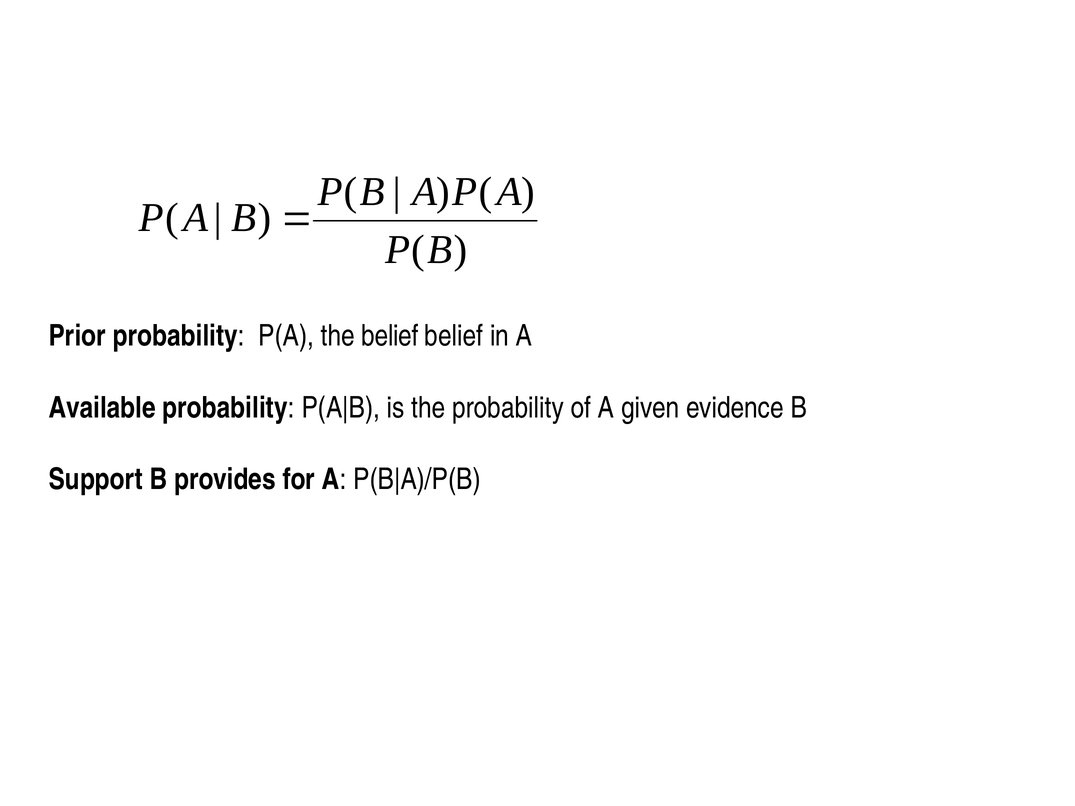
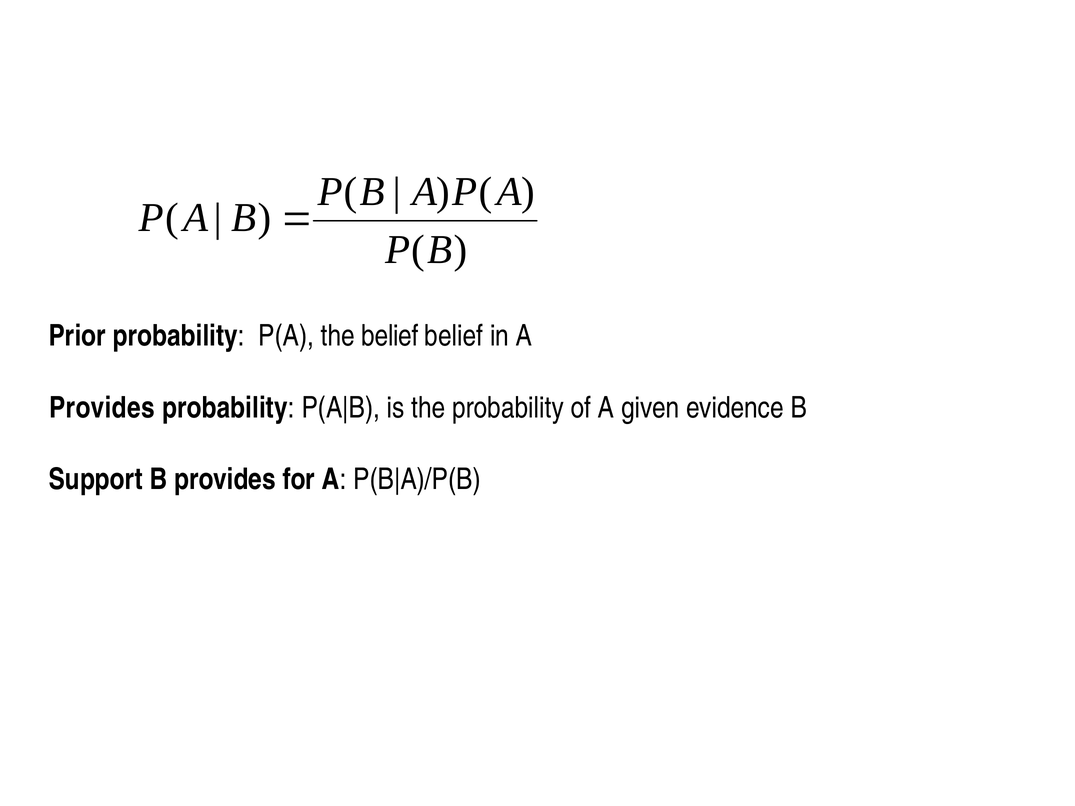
Available: Available -> Provides (102, 408)
